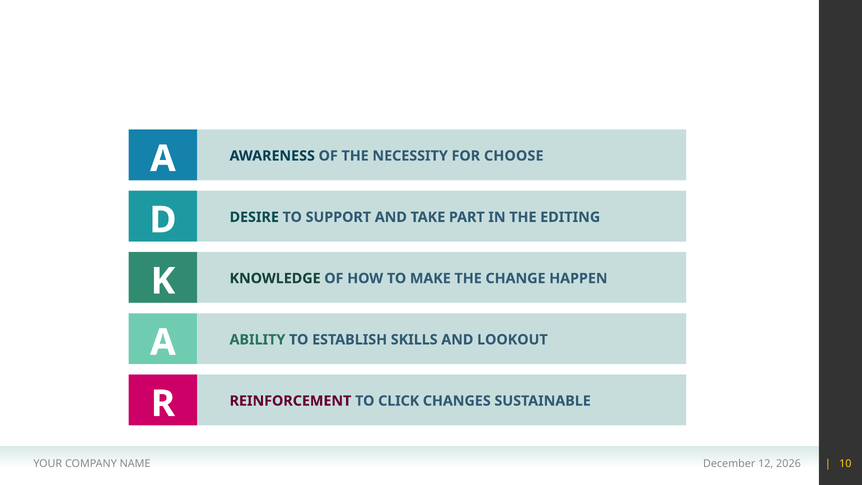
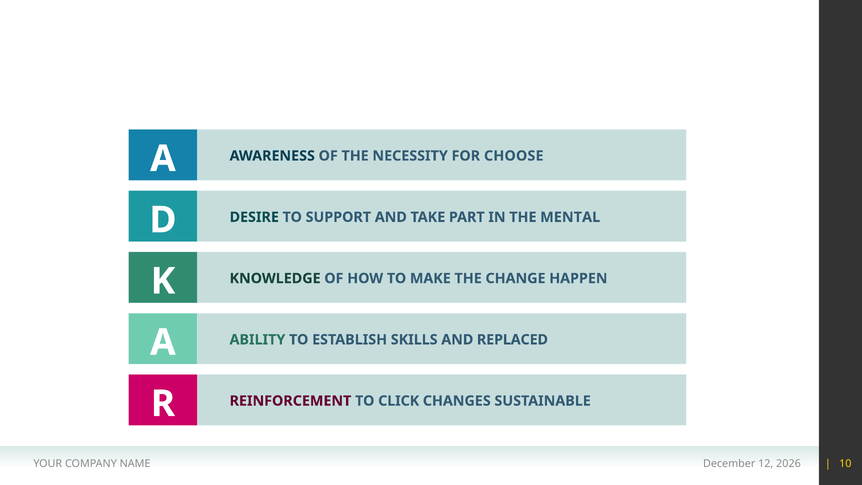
EDITING: EDITING -> MENTAL (570, 217)
LOOKOUT: LOOKOUT -> REPLACED (512, 340)
